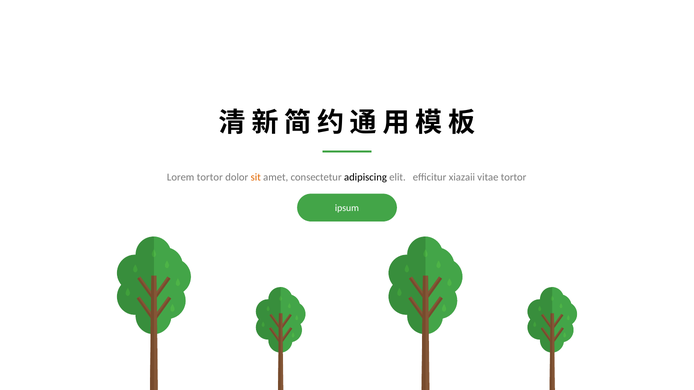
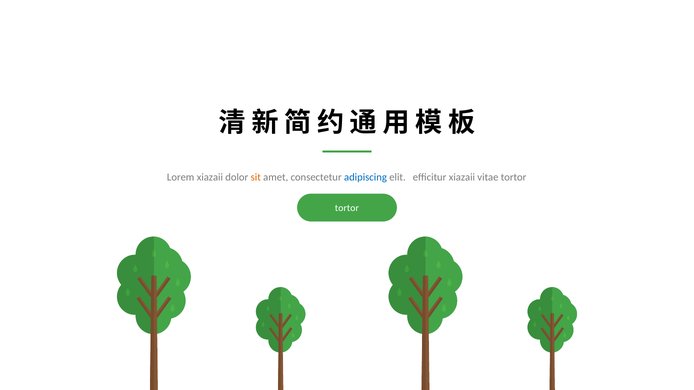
Lorem tortor: tortor -> xiazaii (210, 177)
adipiscing colour: black -> blue (365, 177)
ipsum: ipsum -> tortor (347, 208)
